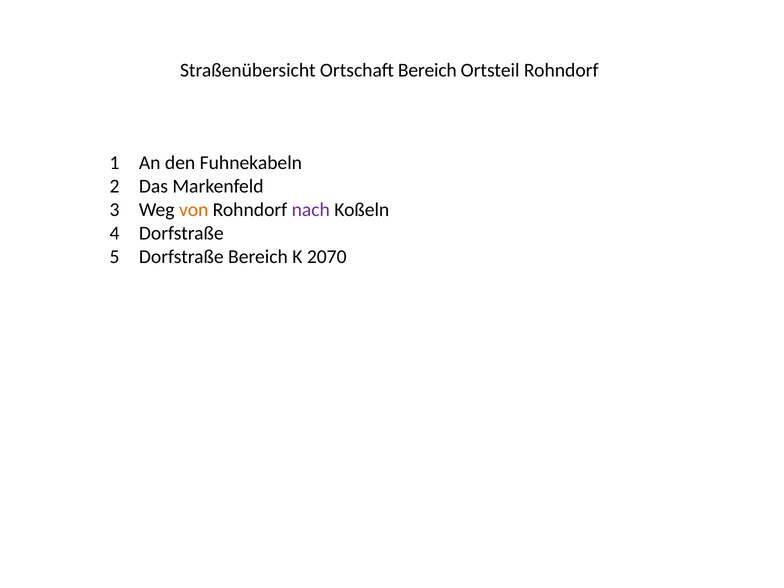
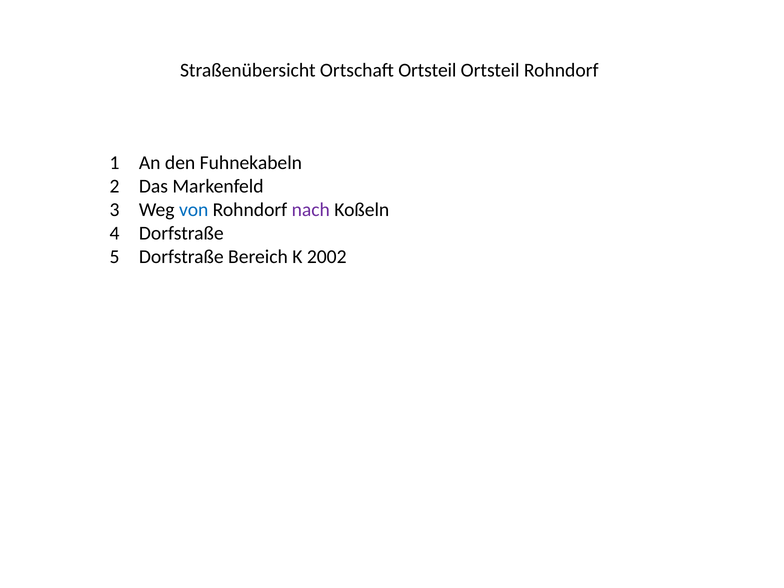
Ortschaft Bereich: Bereich -> Ortsteil (427, 70)
von colour: orange -> blue (194, 210)
2070: 2070 -> 2002 (327, 257)
